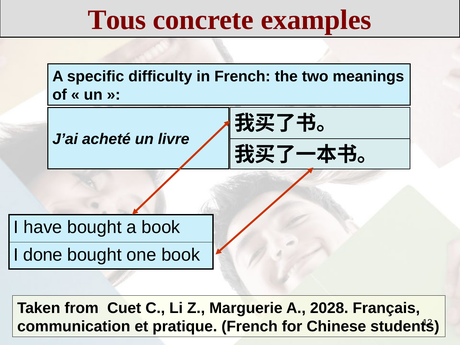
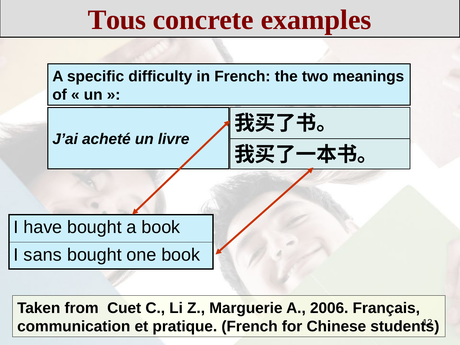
done: done -> sans (43, 255)
2028: 2028 -> 2006 (329, 308)
